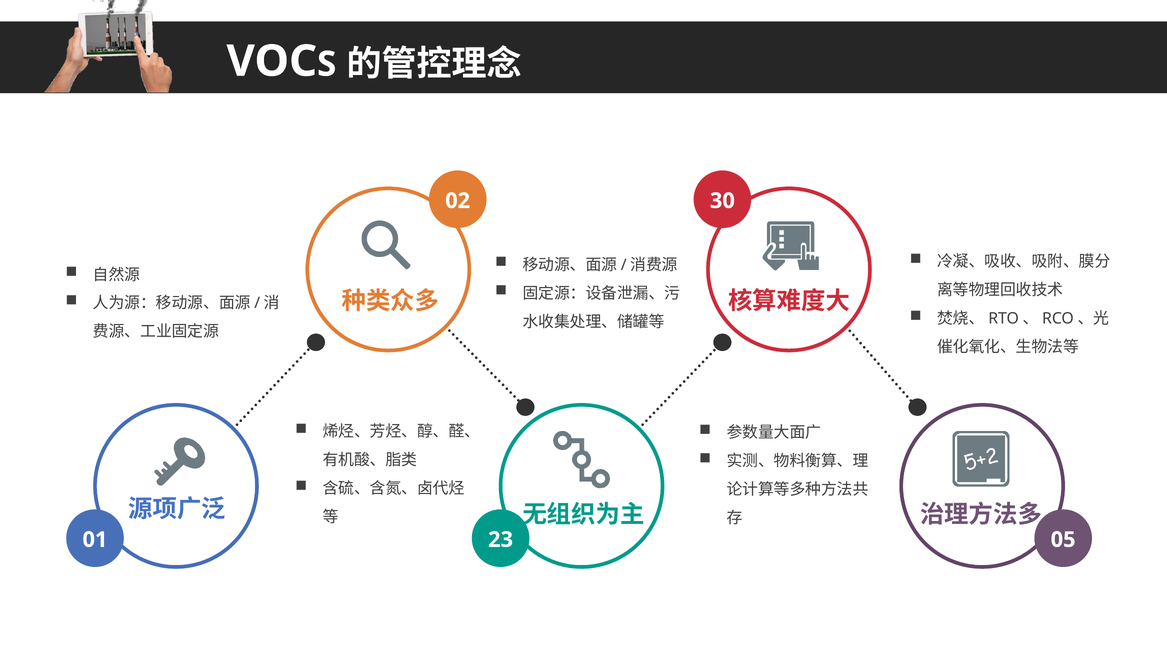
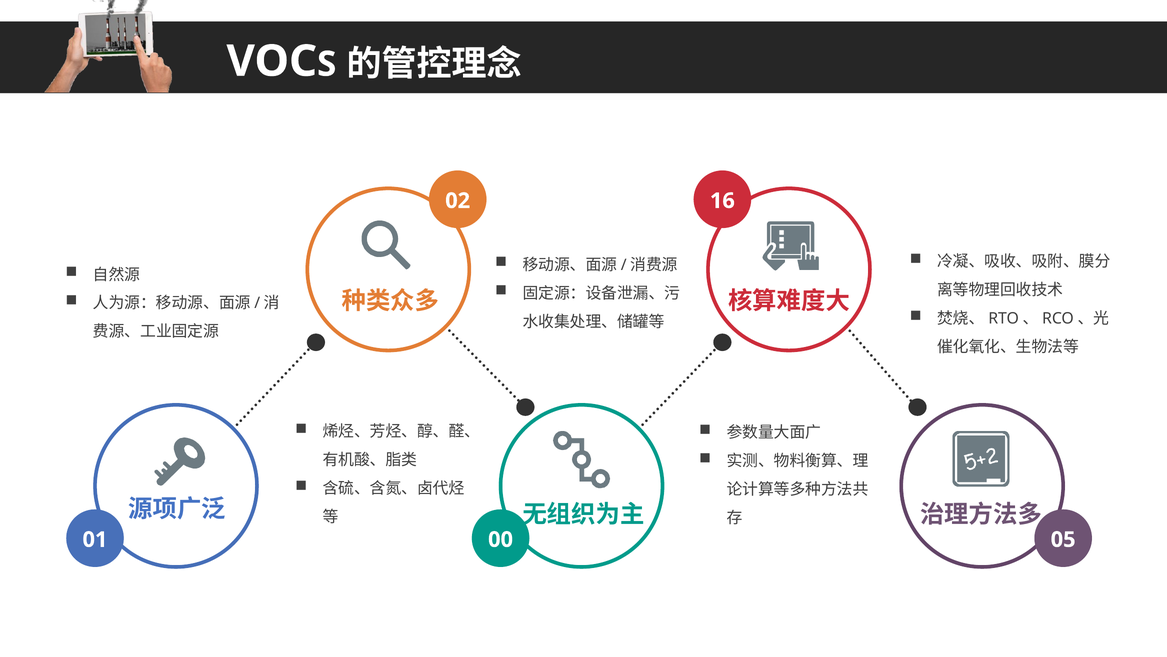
30: 30 -> 16 (722, 201)
23: 23 -> 00 (501, 539)
